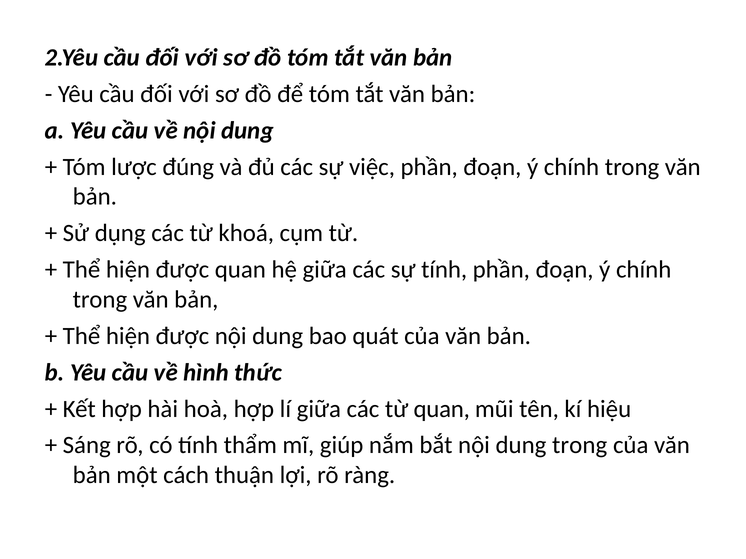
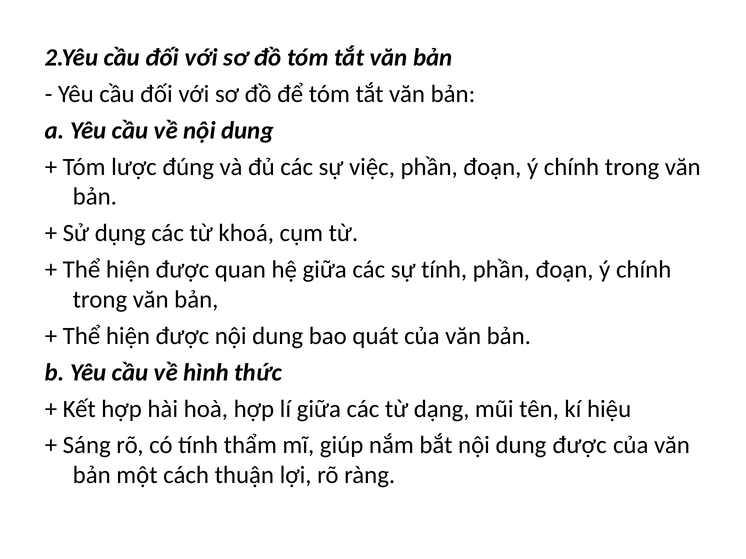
từ quan: quan -> dạng (442, 409)
dung trong: trong -> được (580, 446)
